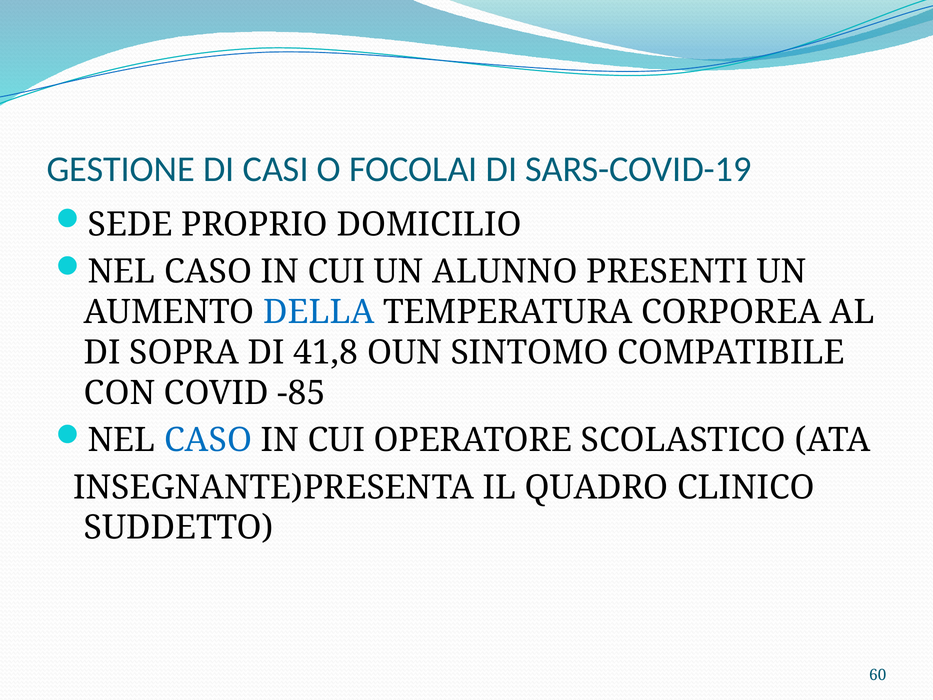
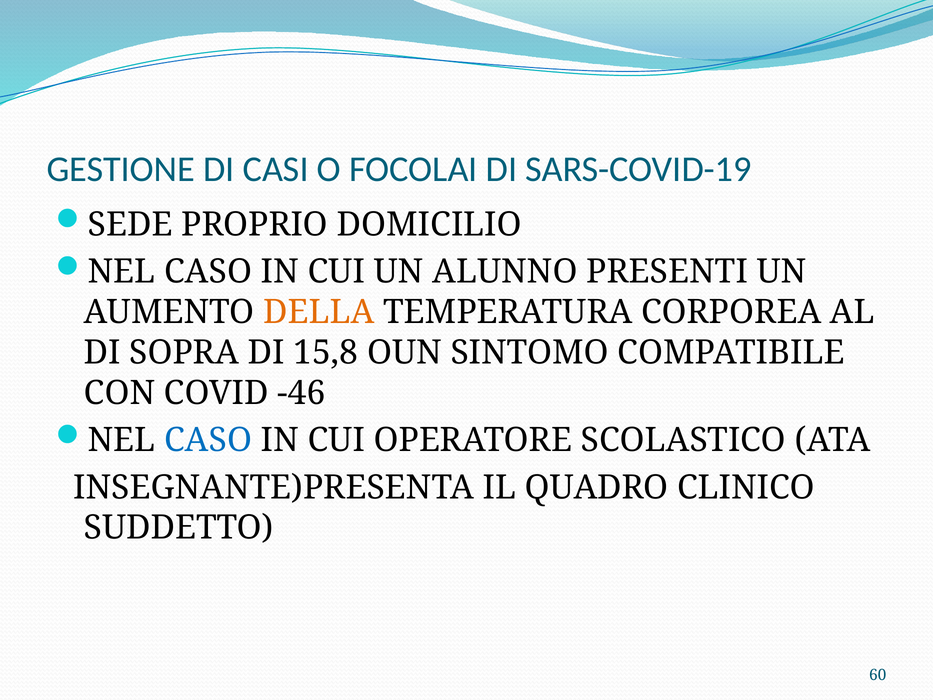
DELLA colour: blue -> orange (319, 312)
41,8: 41,8 -> 15,8 (326, 353)
-85: -85 -> -46 (302, 393)
